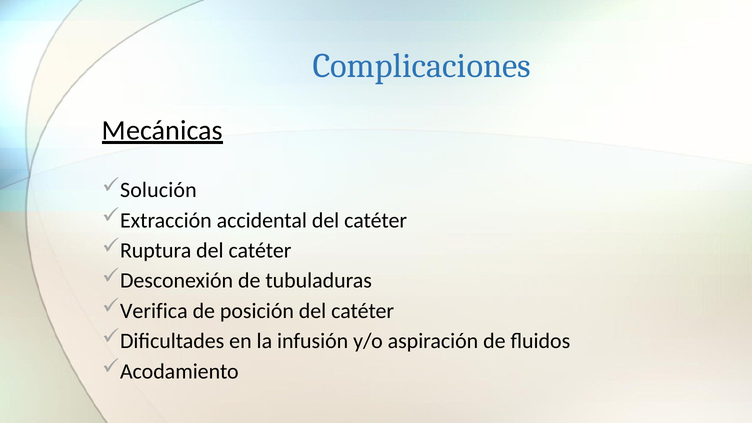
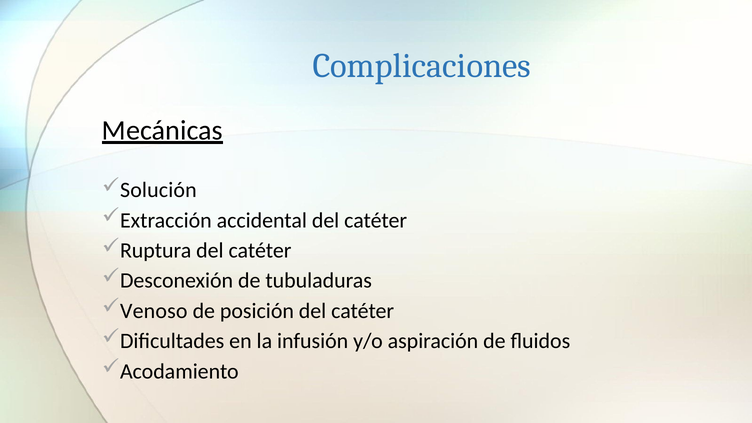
Verifica: Verifica -> Venoso (154, 311)
